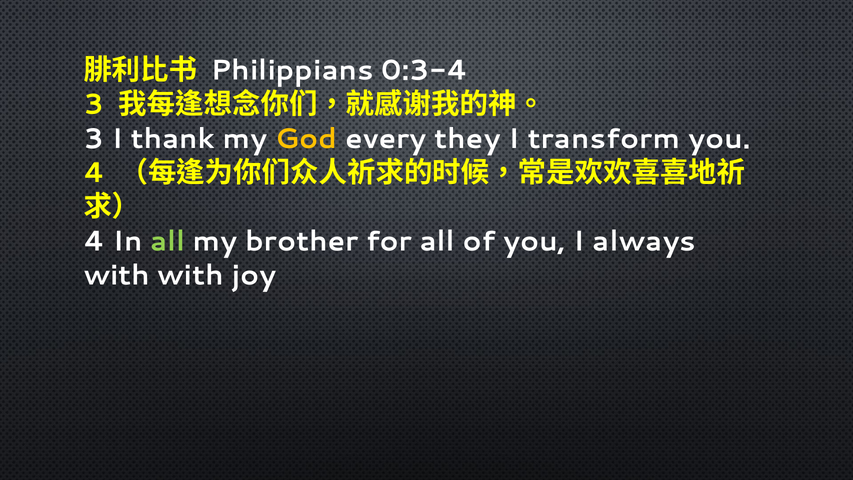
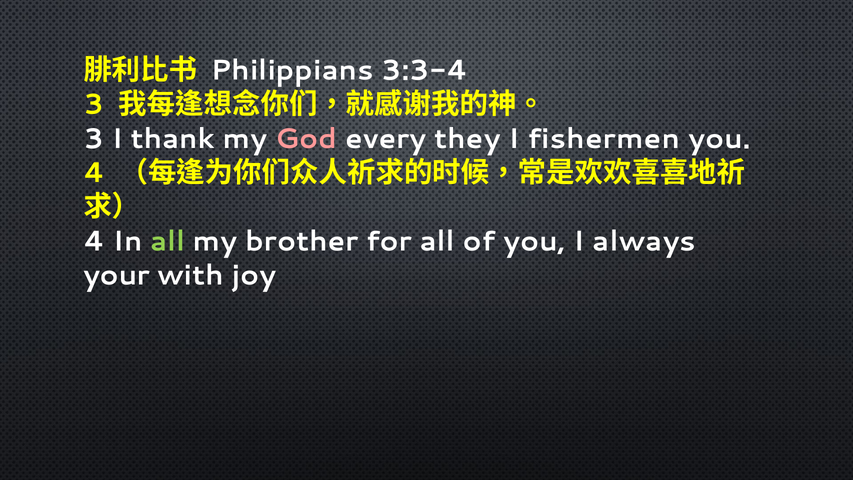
0:3-4: 0:3-4 -> 3:3-4 (425, 70)
God colour: yellow -> pink (306, 139)
transform: transform -> fishermen (604, 139)
with: with -> your (117, 275)
